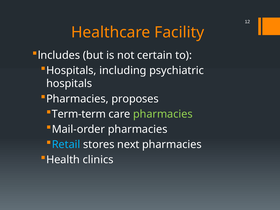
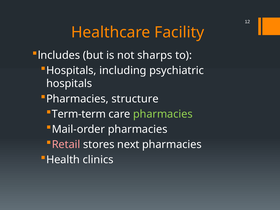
certain: certain -> sharps (155, 55)
proposes: proposes -> structure (135, 99)
Retail colour: light blue -> pink (66, 144)
